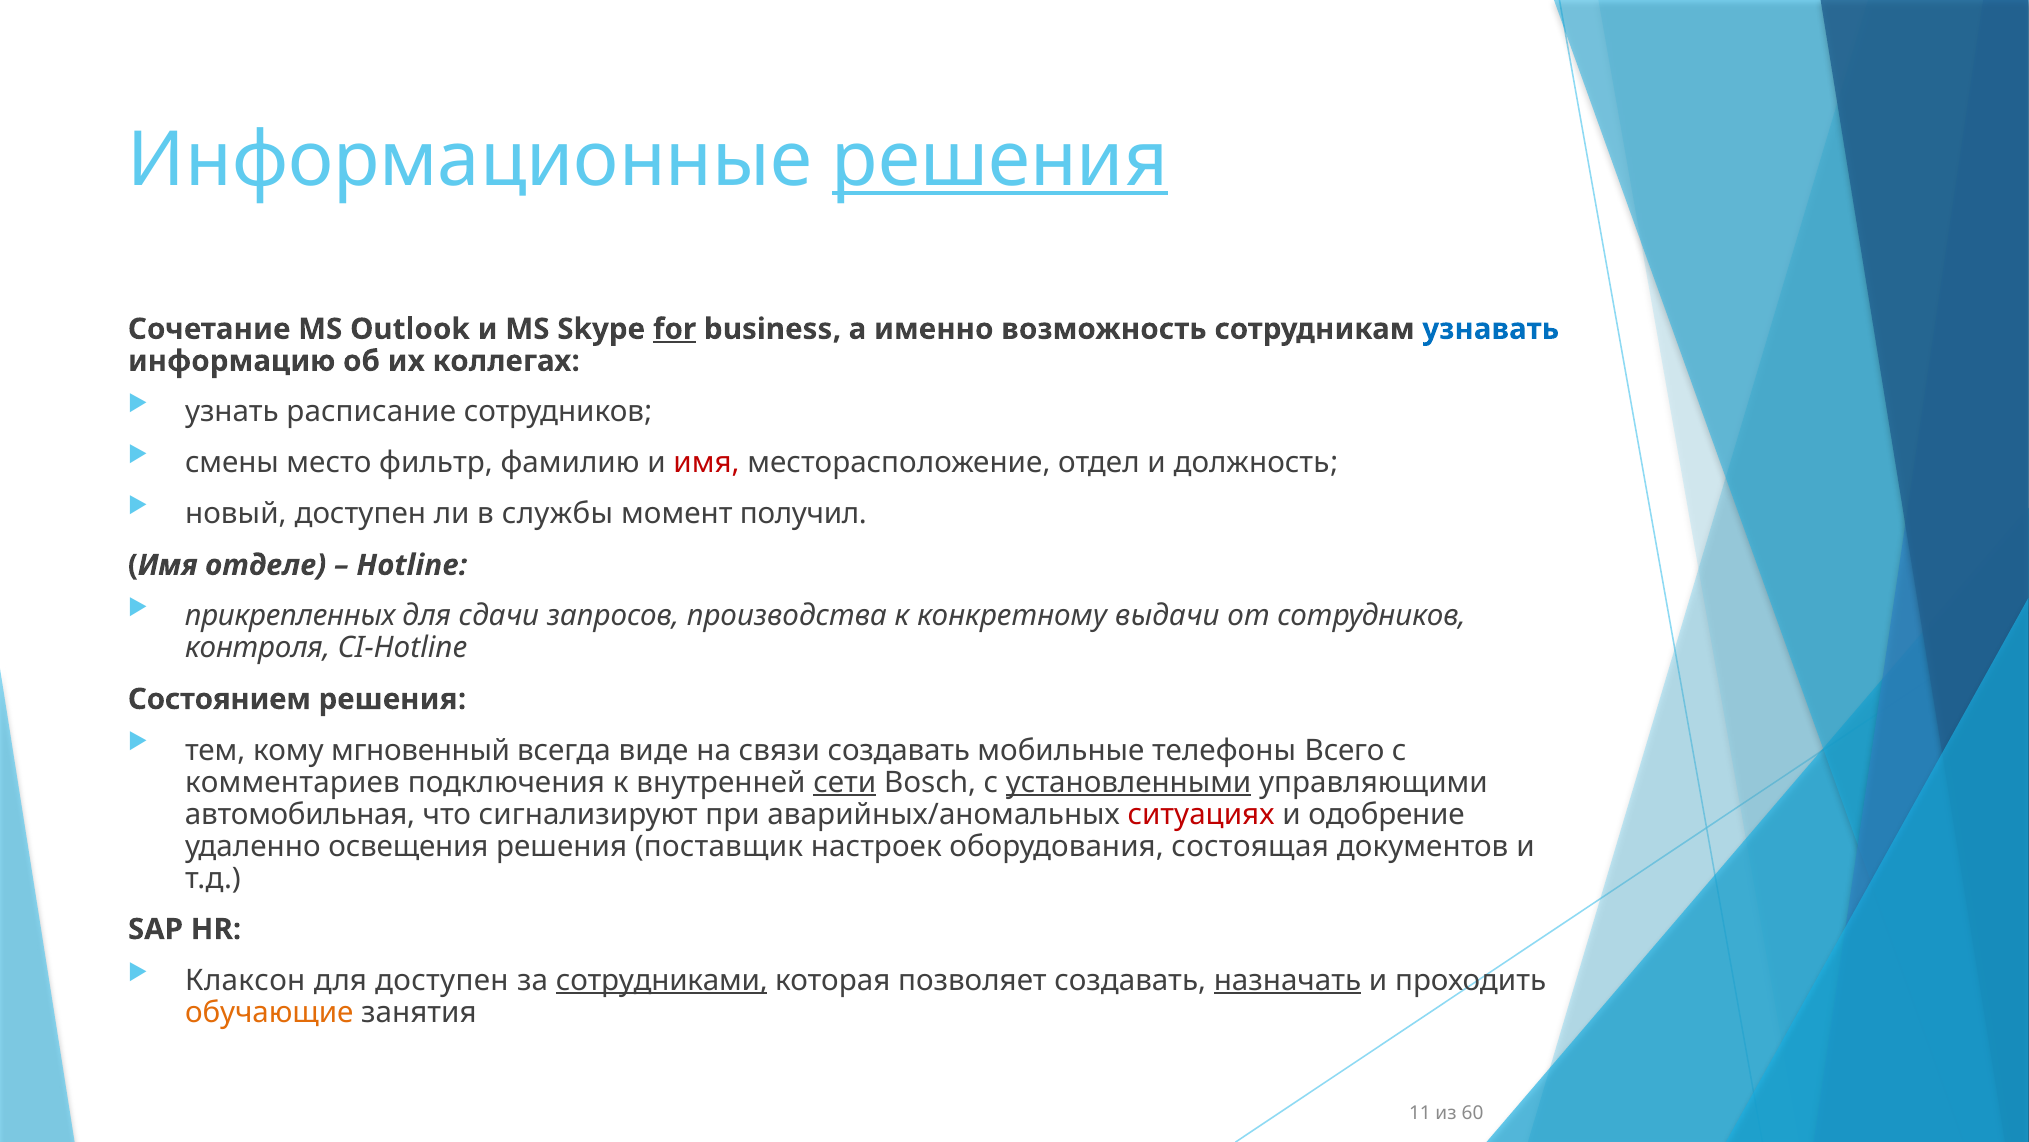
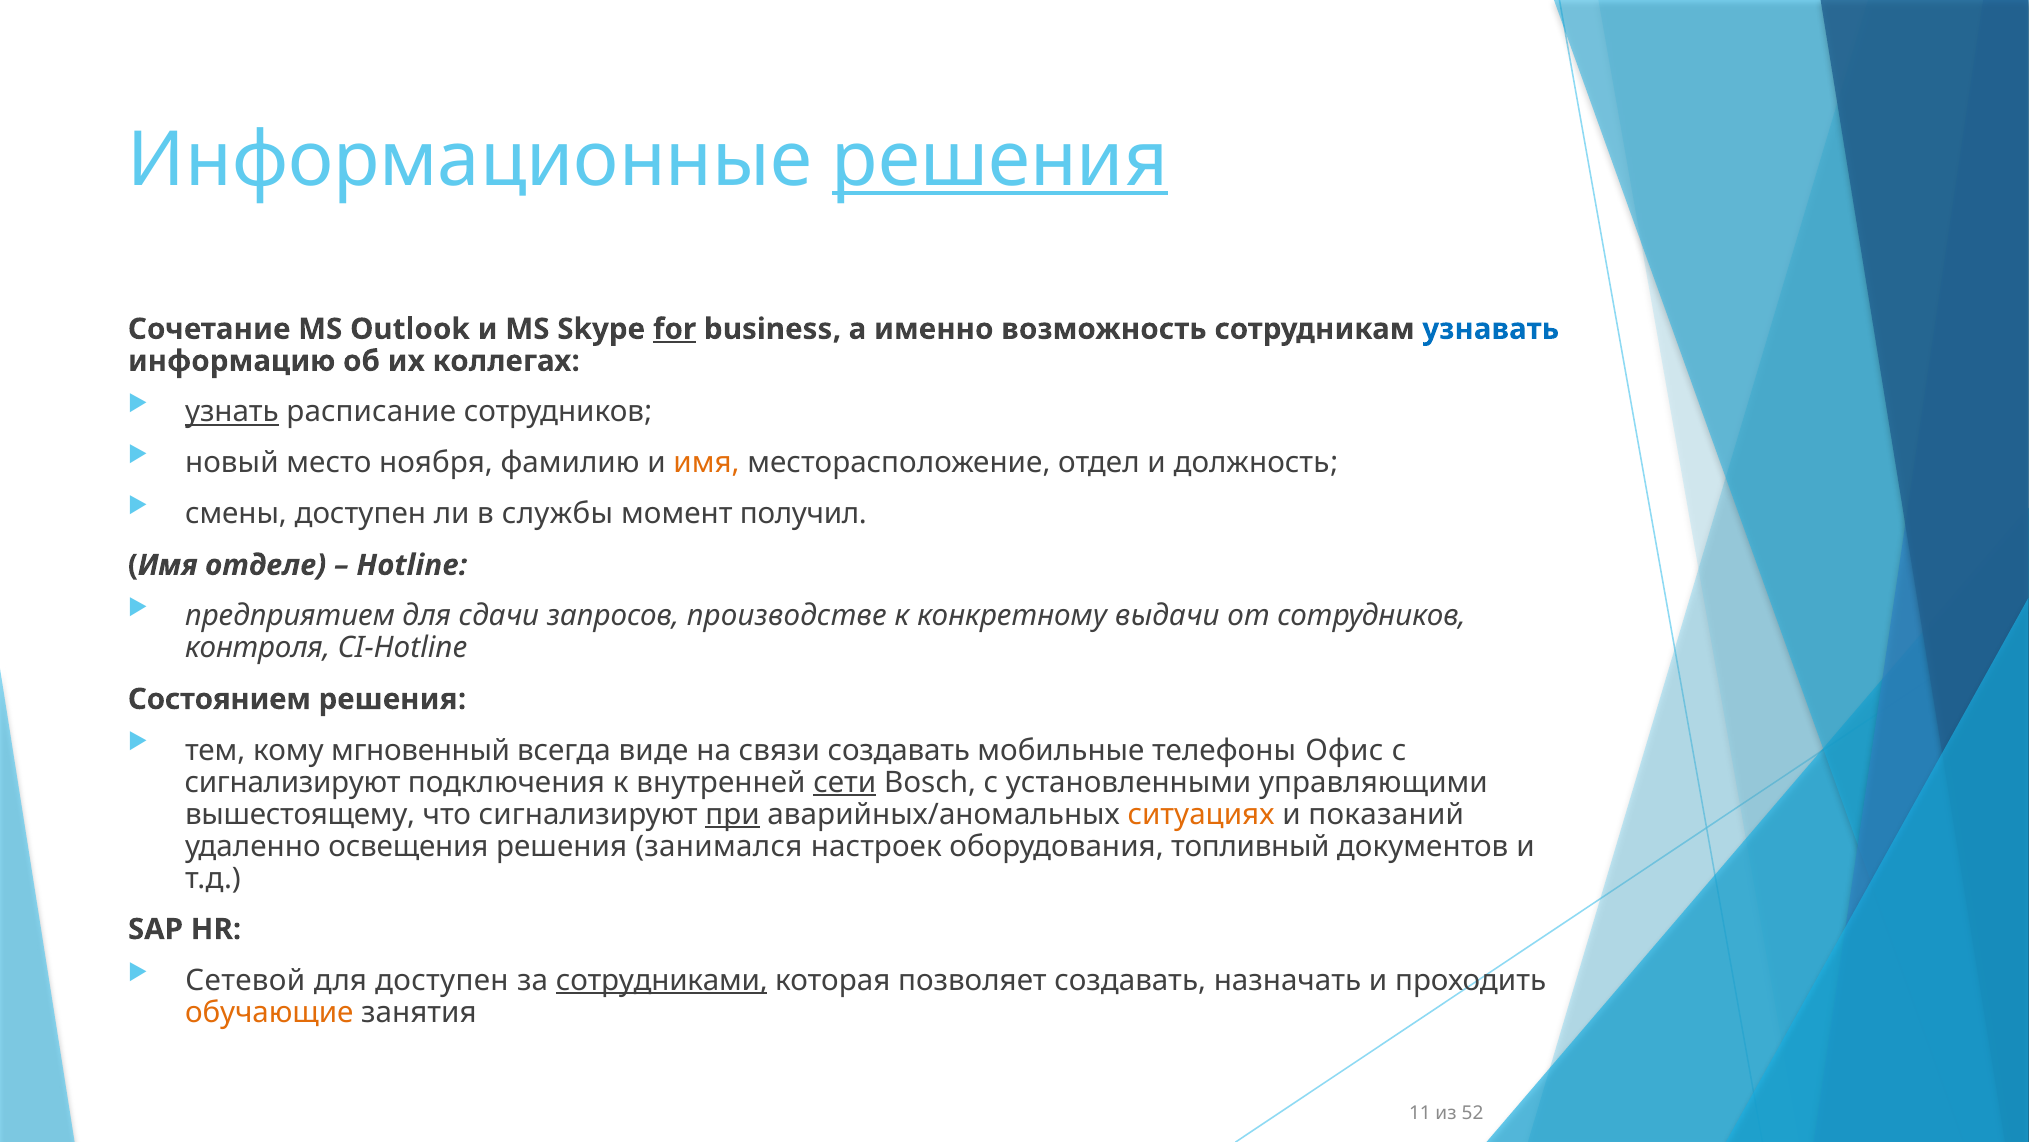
узнать underline: none -> present (232, 412)
смены: смены -> новый (232, 463)
фильтр: фильтр -> ноября (436, 463)
имя colour: red -> orange (707, 463)
новый: новый -> смены (236, 514)
прикрепленных: прикрепленных -> предприятием (290, 616)
производства: производства -> производстве (787, 616)
Всего: Всего -> Офис (1344, 750)
комментариев: комментариев -> сигнализируют (293, 782)
установленными underline: present -> none (1129, 782)
автомобильная: автомобильная -> вышестоящему (300, 814)
при underline: none -> present (733, 814)
ситуациях colour: red -> orange (1201, 814)
одобрение: одобрение -> показаний (1386, 814)
поставщик: поставщик -> занимался (719, 846)
состоящая: состоящая -> топливный (1250, 846)
Клаксон: Клаксон -> Сетевой (245, 980)
назначать underline: present -> none (1288, 980)
60: 60 -> 52 (1473, 1112)
